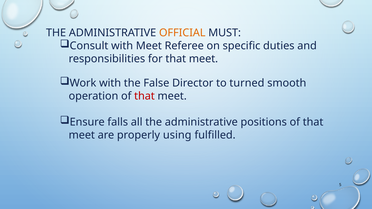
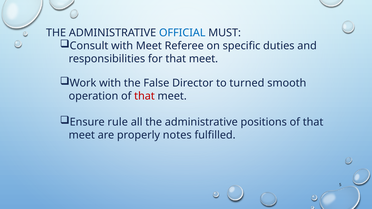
OFFICIAL colour: orange -> blue (182, 33)
falls: falls -> rule (118, 122)
using: using -> notes (177, 135)
